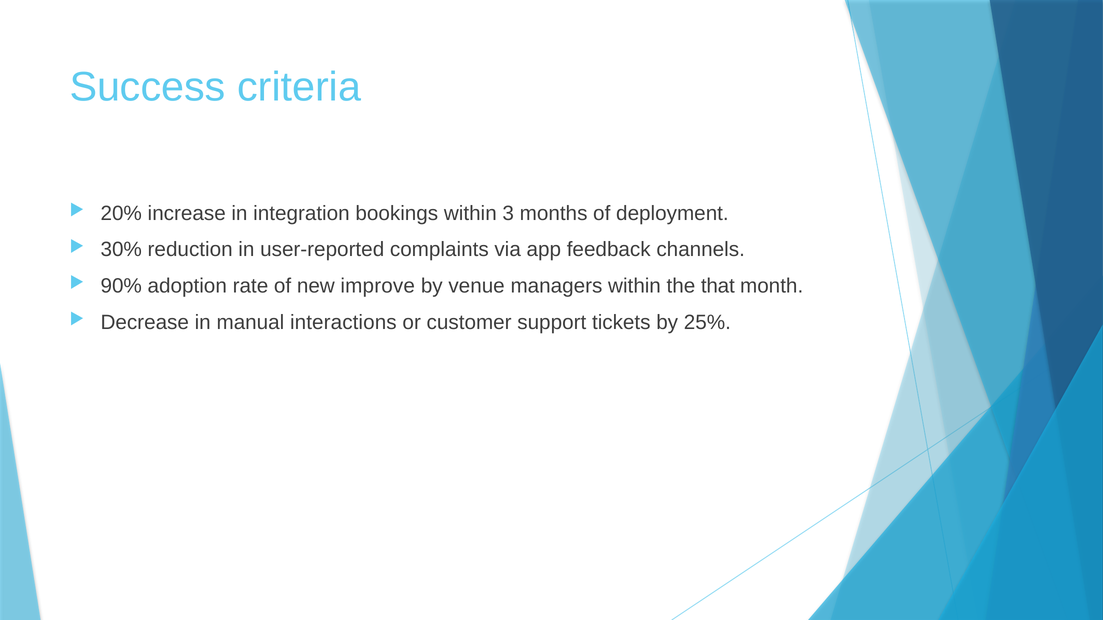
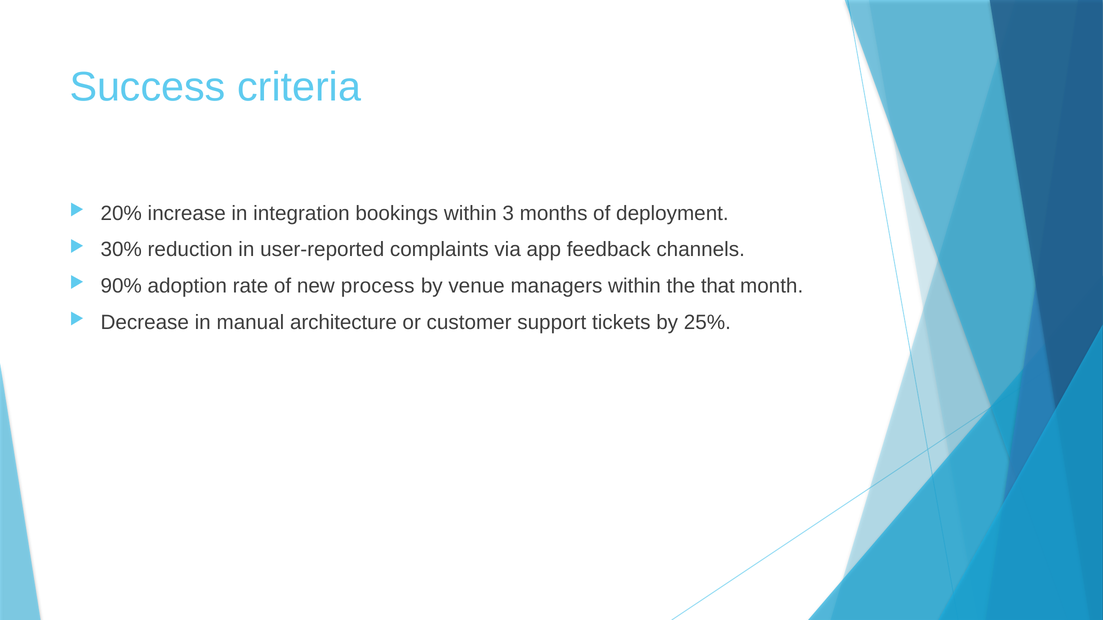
improve: improve -> process (378, 286)
interactions: interactions -> architecture (343, 322)
